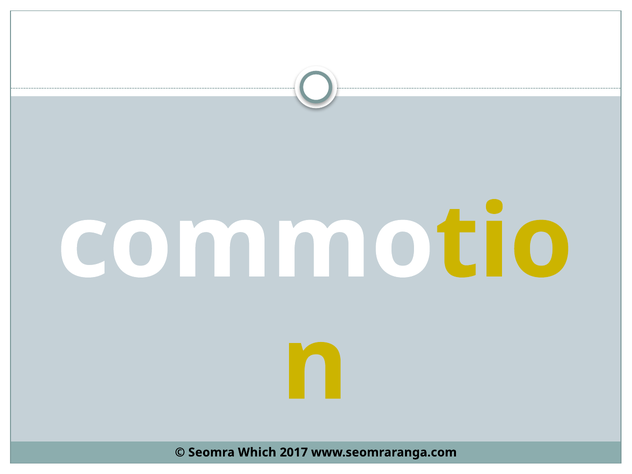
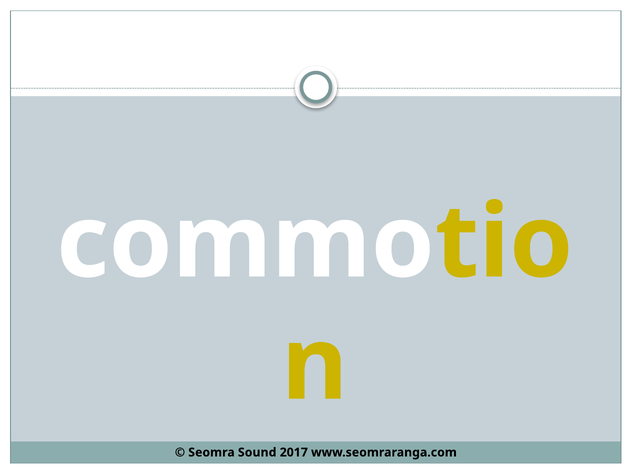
Which: Which -> Sound (257, 452)
